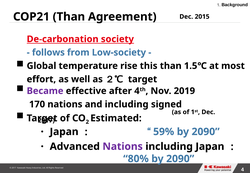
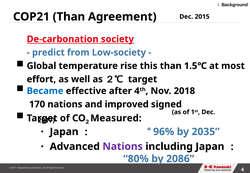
follows: follows -> predict (48, 52)
Became colour: purple -> blue (45, 91)
2019: 2019 -> 2018 (184, 91)
and including: including -> improved (127, 104)
Estimated: Estimated -> Measured (116, 118)
59%: 59% -> 96% (164, 132)
2090: 2090 -> 2035 (206, 132)
80% by 2090: 2090 -> 2086 (180, 159)
